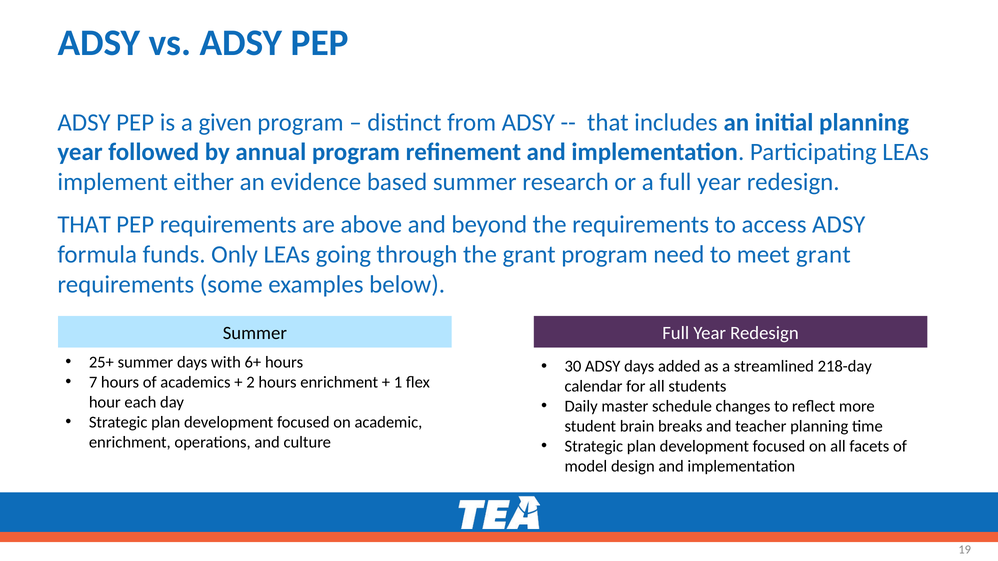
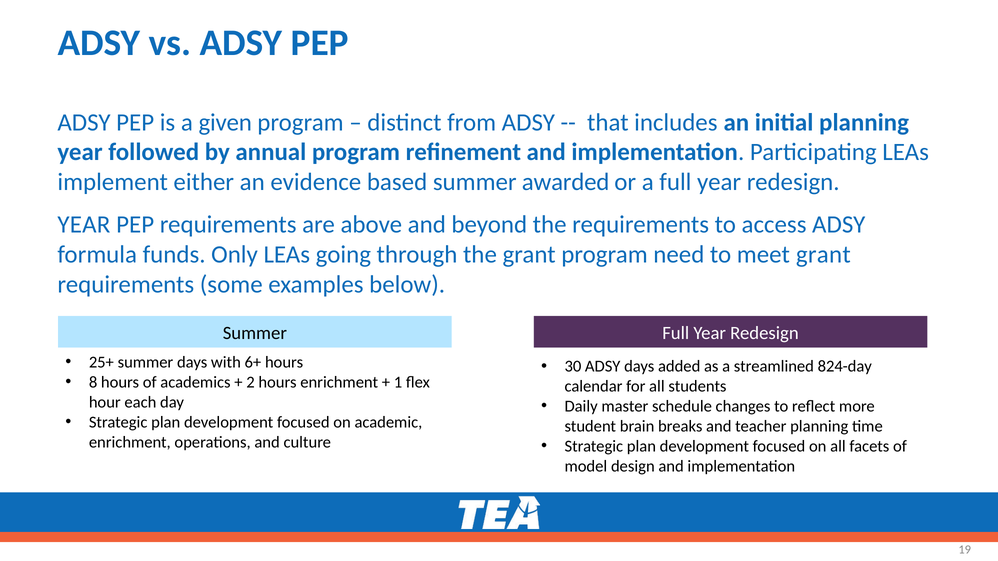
research: research -> awarded (566, 182)
THAT: THAT -> YEAR (84, 225)
218-day: 218-day -> 824-day (845, 367)
7: 7 -> 8 (93, 383)
